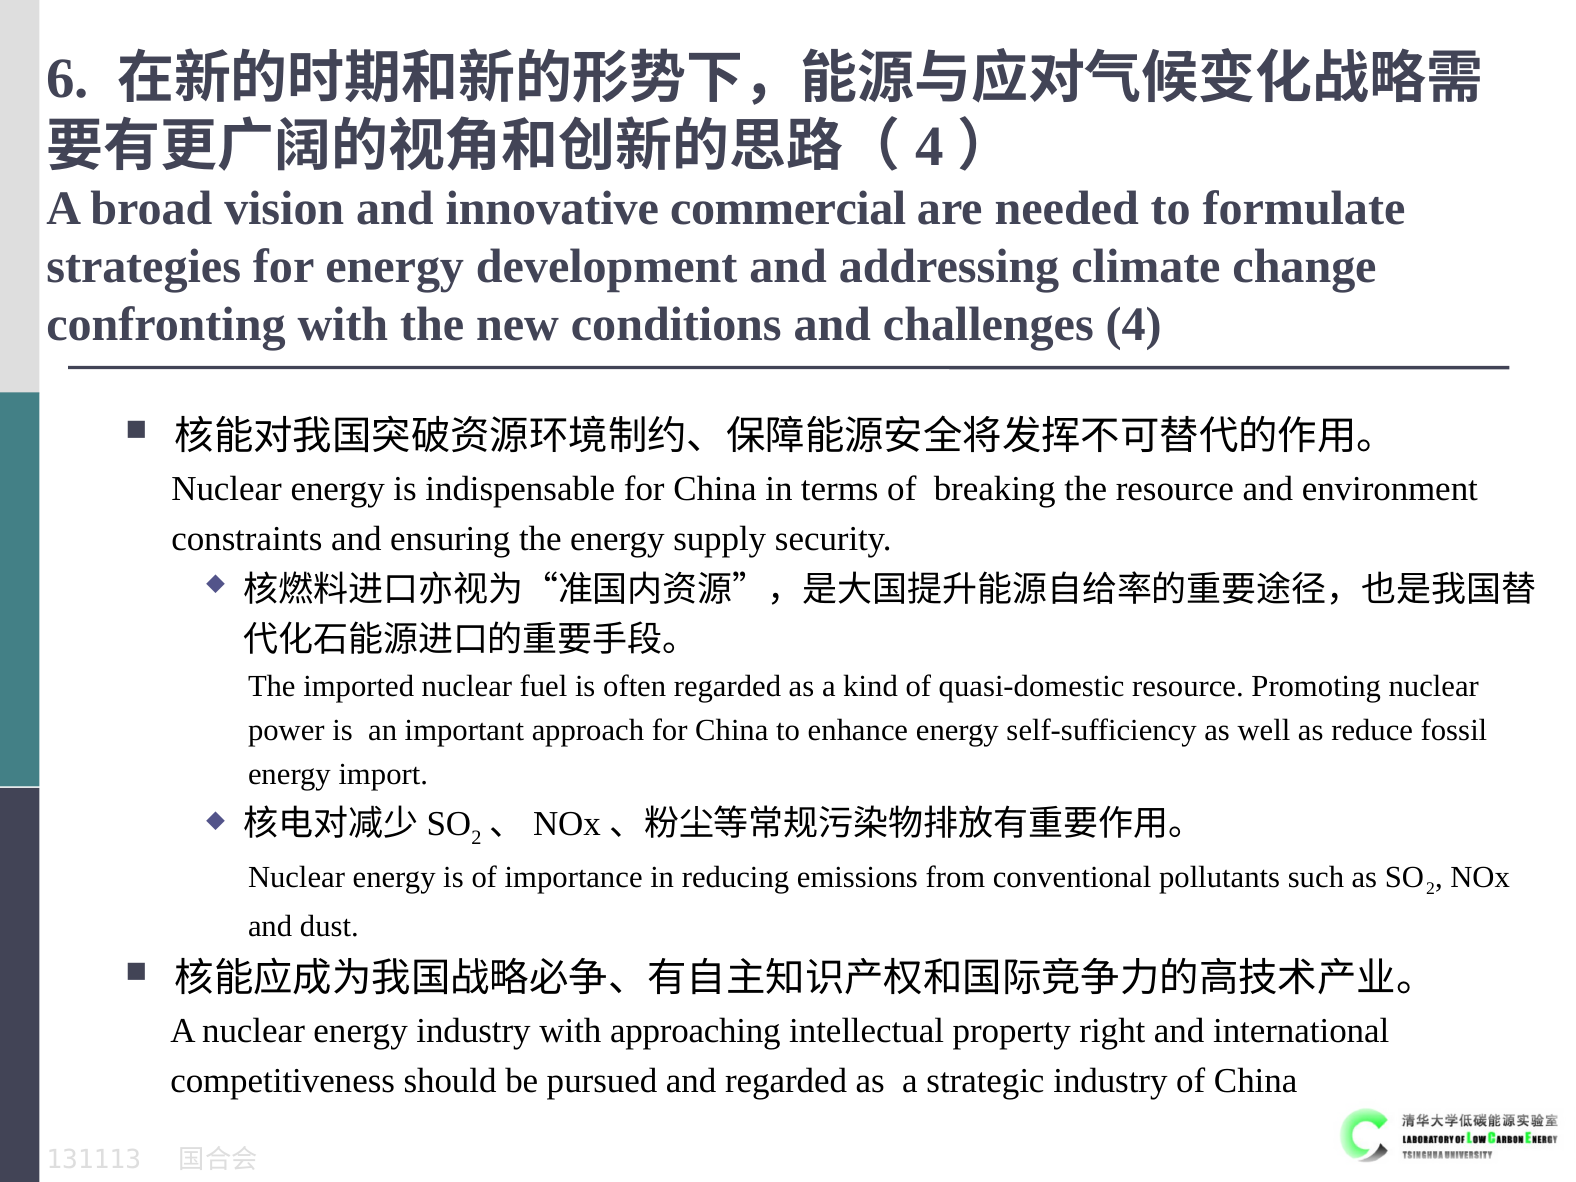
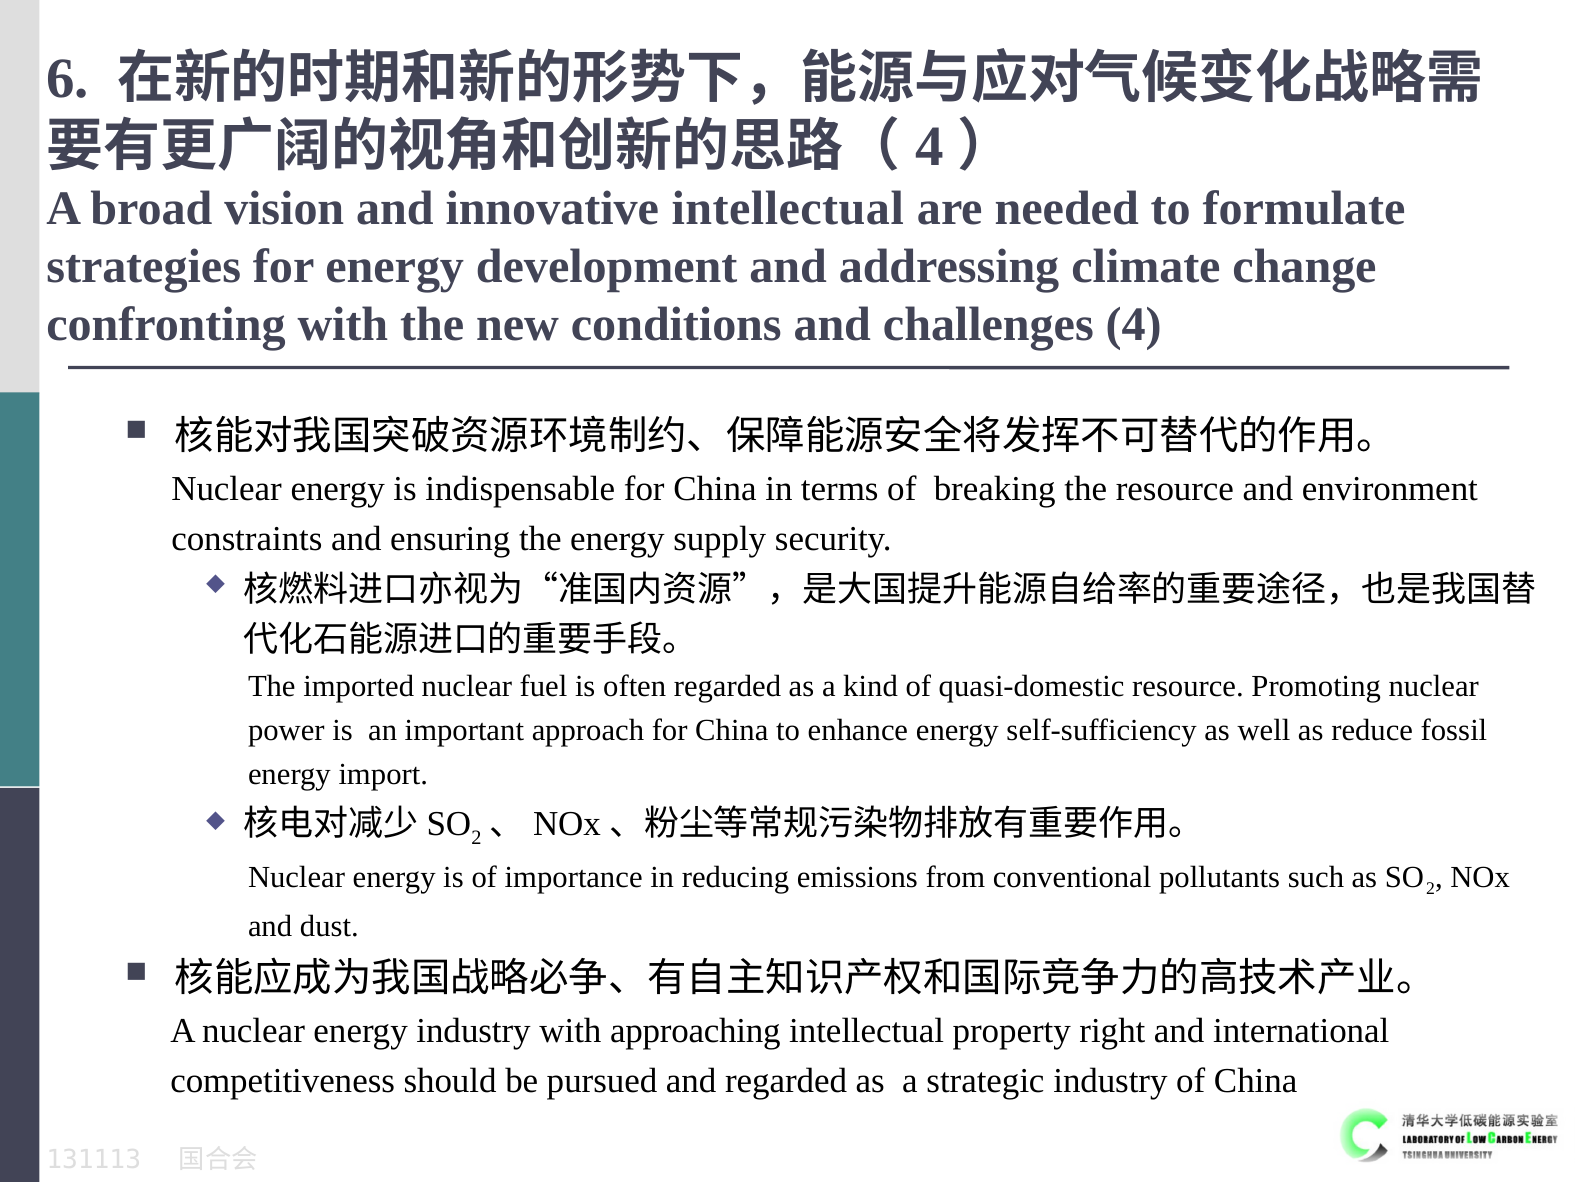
innovative commercial: commercial -> intellectual (788, 209)
